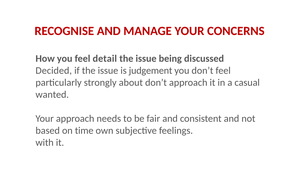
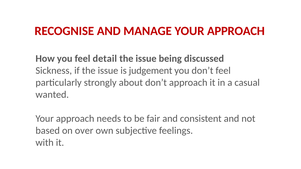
MANAGE YOUR CONCERNS: CONCERNS -> APPROACH (236, 31)
Decided: Decided -> Sickness (54, 71)
time: time -> over (84, 131)
